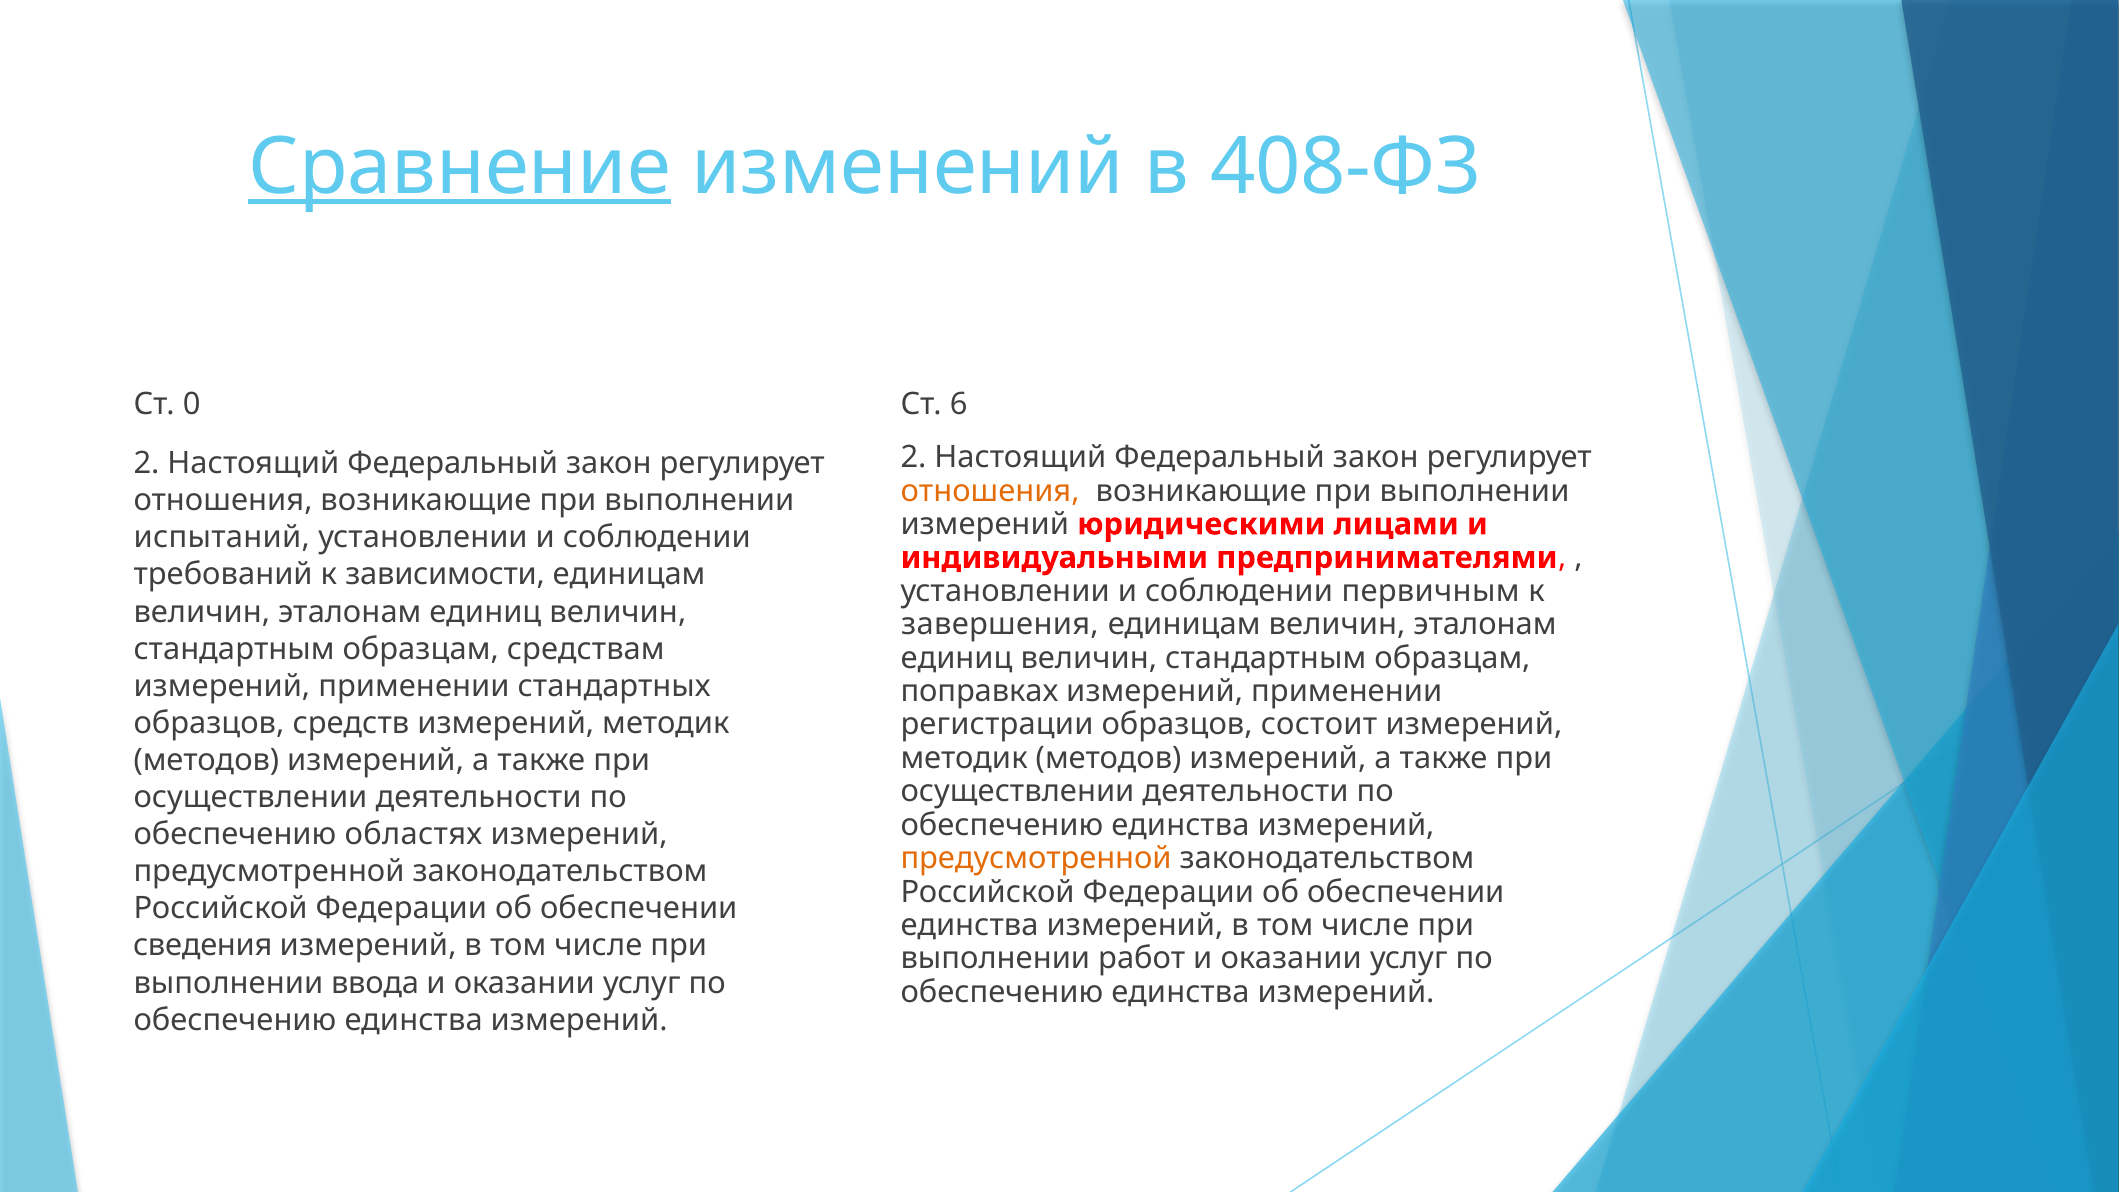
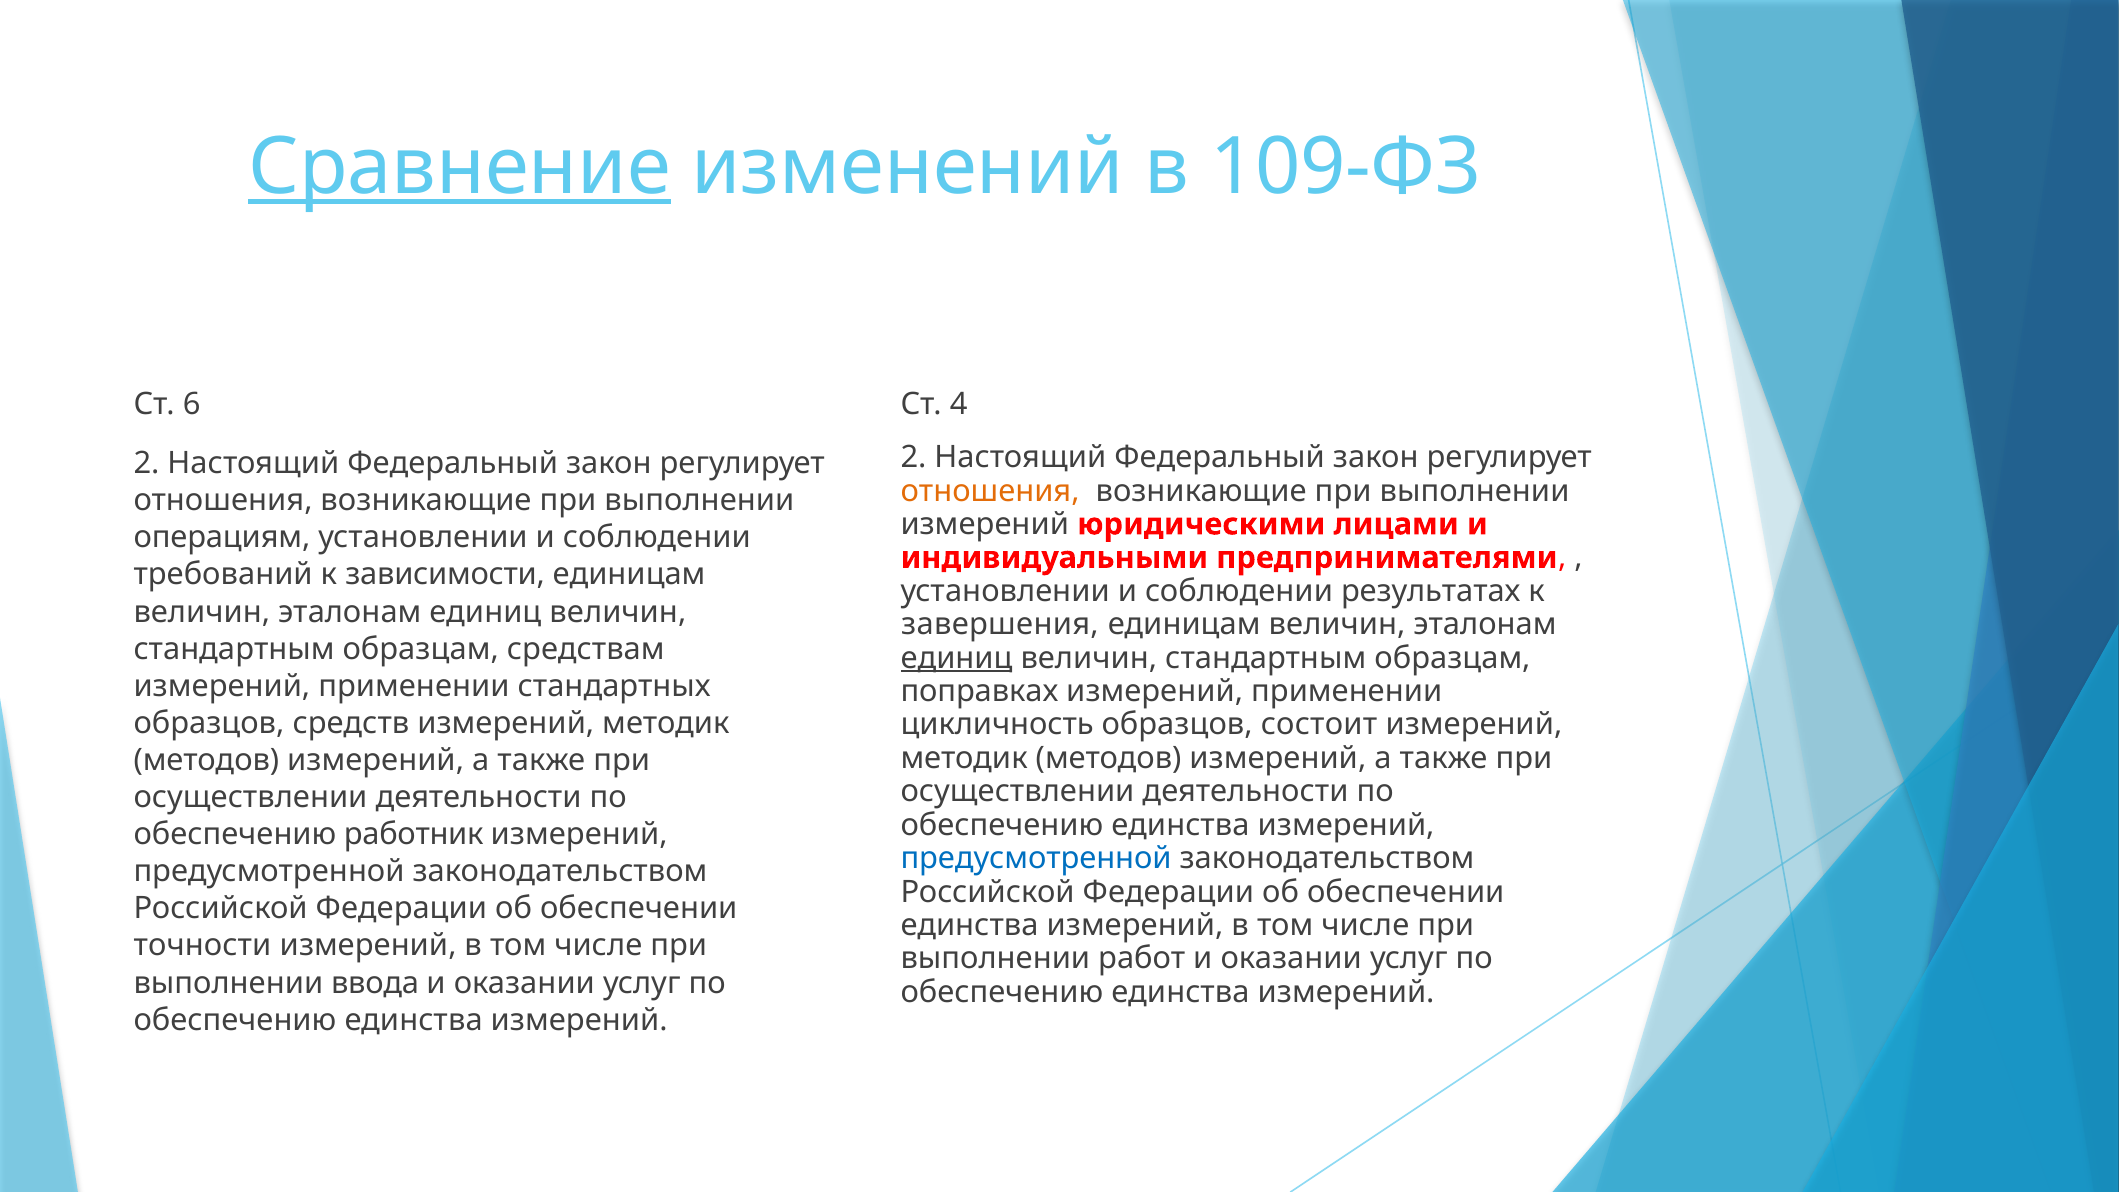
408-ФЗ: 408-ФЗ -> 109-ФЗ (1346, 167)
0: 0 -> 6 (192, 404)
6: 6 -> 4 (959, 404)
испытаний: испытаний -> операциям (222, 538)
первичным: первичным -> результатах (1431, 591)
единиц underline: none -> present (957, 658)
регистрации: регистрации -> цикличность (997, 725)
областях: областях -> работник (414, 834)
предусмотренной colour: orange -> blue (1036, 858)
сведения: сведения -> точности (202, 946)
